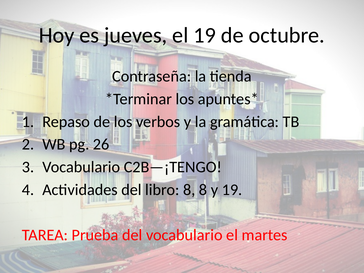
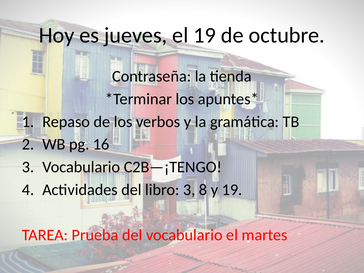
26: 26 -> 16 (101, 144)
libro 8: 8 -> 3 (189, 190)
